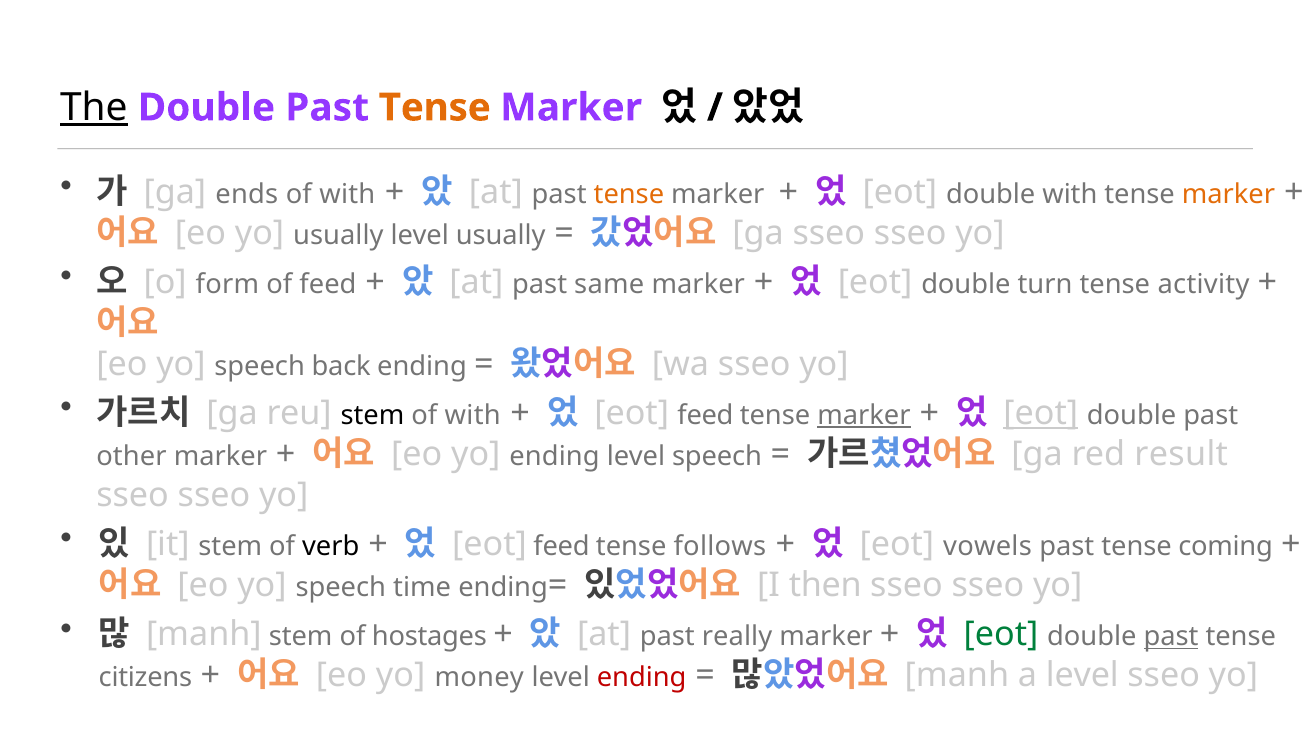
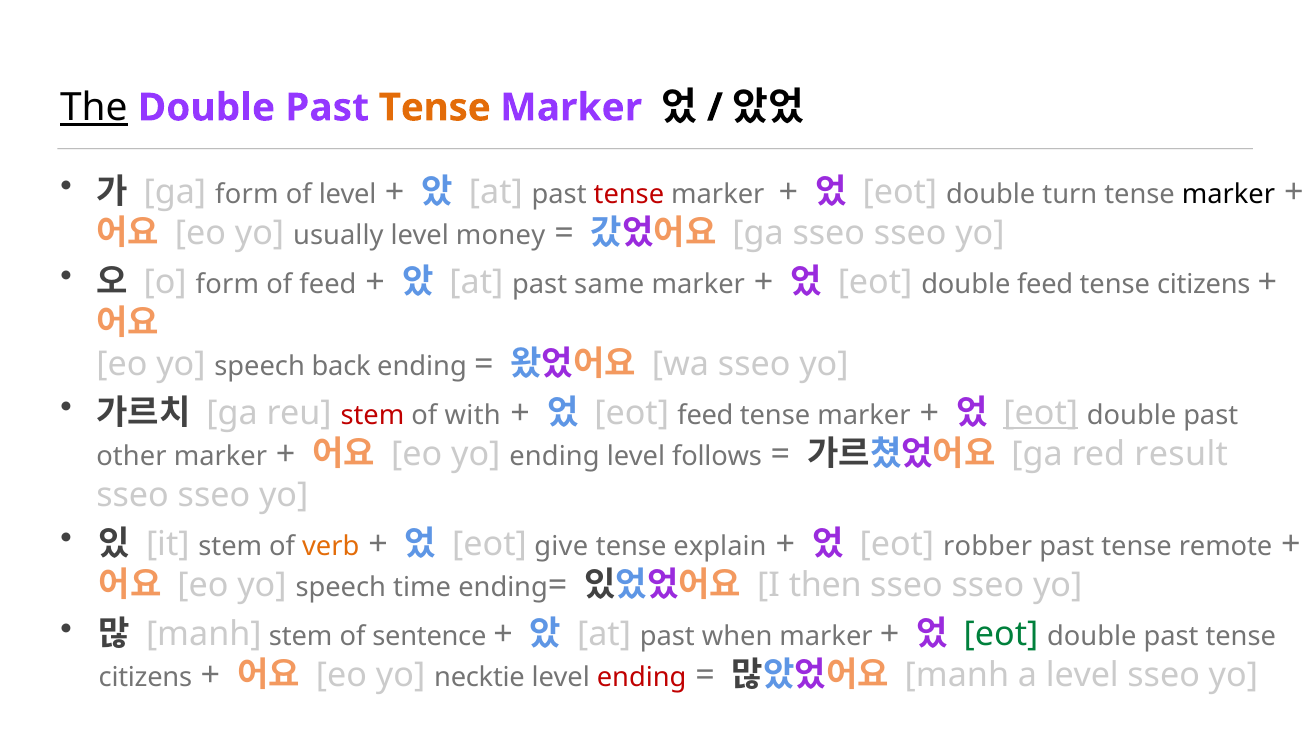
ga ends: ends -> form (247, 194)
with: with -> level (348, 194)
tense colour: orange -> red (629, 194)
double with: with -> turn (1070, 194)
marker colour: orange -> black (1228, 194)
level usually: usually -> money (501, 235)
double turn: turn -> feed (1045, 284)
activity: activity -> citizens (1204, 284)
stem colour: black -> red (372, 415)
marker underline: present -> none (864, 415)
level speech: speech -> follows (717, 456)
verb colour: black -> orange (331, 546)
feed: feed -> give (561, 546)
follows: follows -> explain (720, 546)
vowels: vowels -> robber (988, 546)
coming: coming -> remote (1226, 546)
hostages: hostages -> sentence (429, 636)
really: really -> when (737, 636)
past underline: present -> none (1171, 636)
money: money -> necktie (479, 677)
